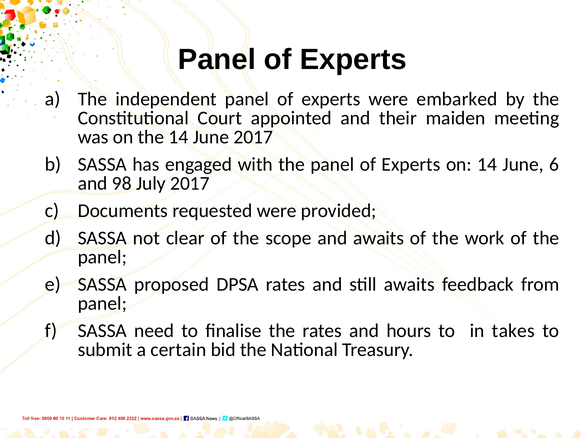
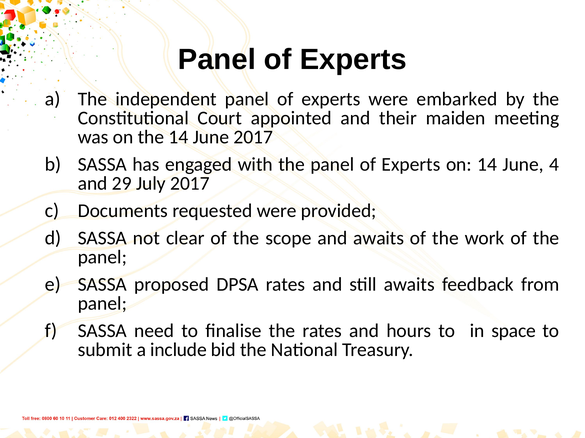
6: 6 -> 4 (554, 165)
98: 98 -> 29 (122, 184)
takes: takes -> space (514, 331)
certain: certain -> include (179, 350)
